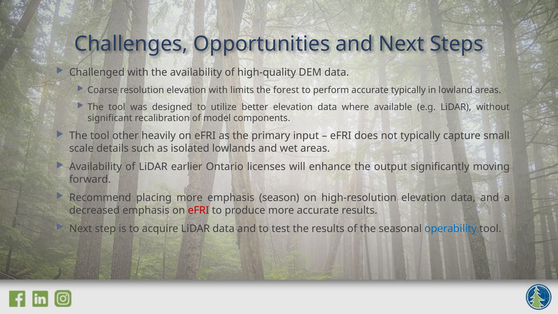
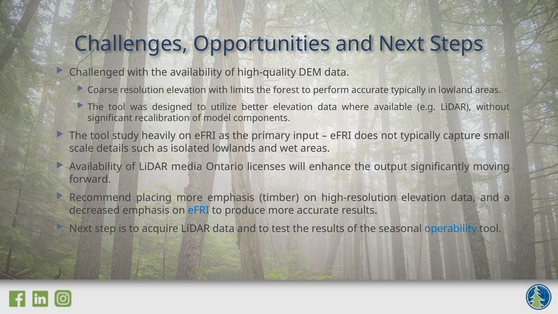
other: other -> study (125, 136)
earlier: earlier -> media (187, 167)
season: season -> timber (279, 198)
eFRI colour: red -> blue (199, 210)
